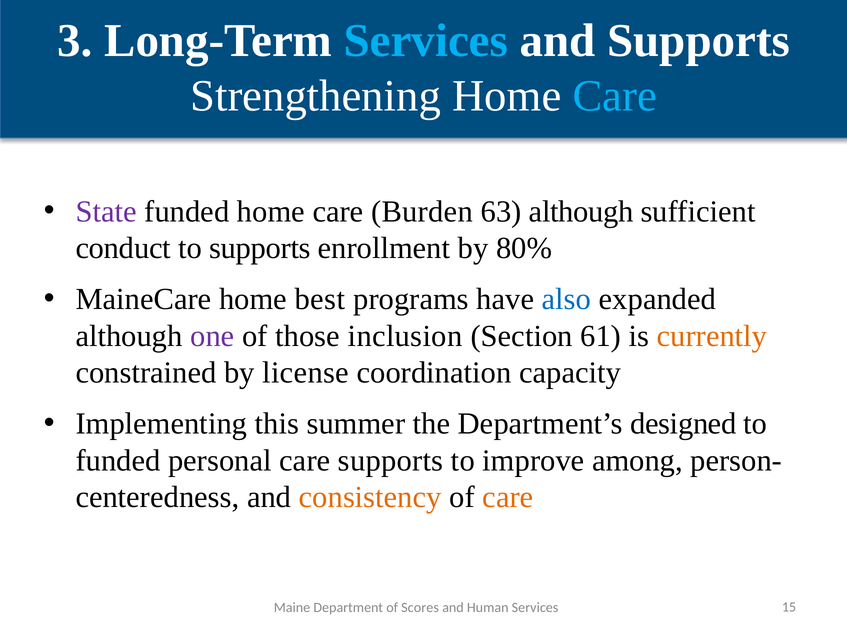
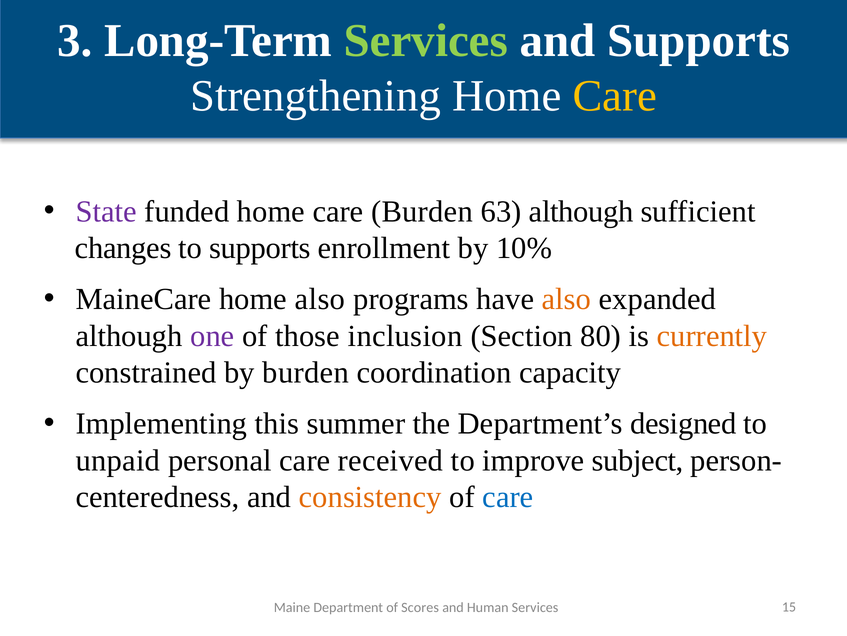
Services colour: light blue -> light green (426, 41)
Care colour: light blue -> yellow (615, 96)
conduct: conduct -> changes (123, 248)
80%: 80% -> 10% (524, 248)
home best: best -> also (320, 299)
also colour: blue -> orange (567, 299)
61: 61 -> 80 (601, 336)
by license: license -> burden (306, 372)
funded: funded -> unpaid (118, 460)
care supports: supports -> received (391, 460)
among: among -> subject (638, 460)
care colour: orange -> blue (508, 497)
